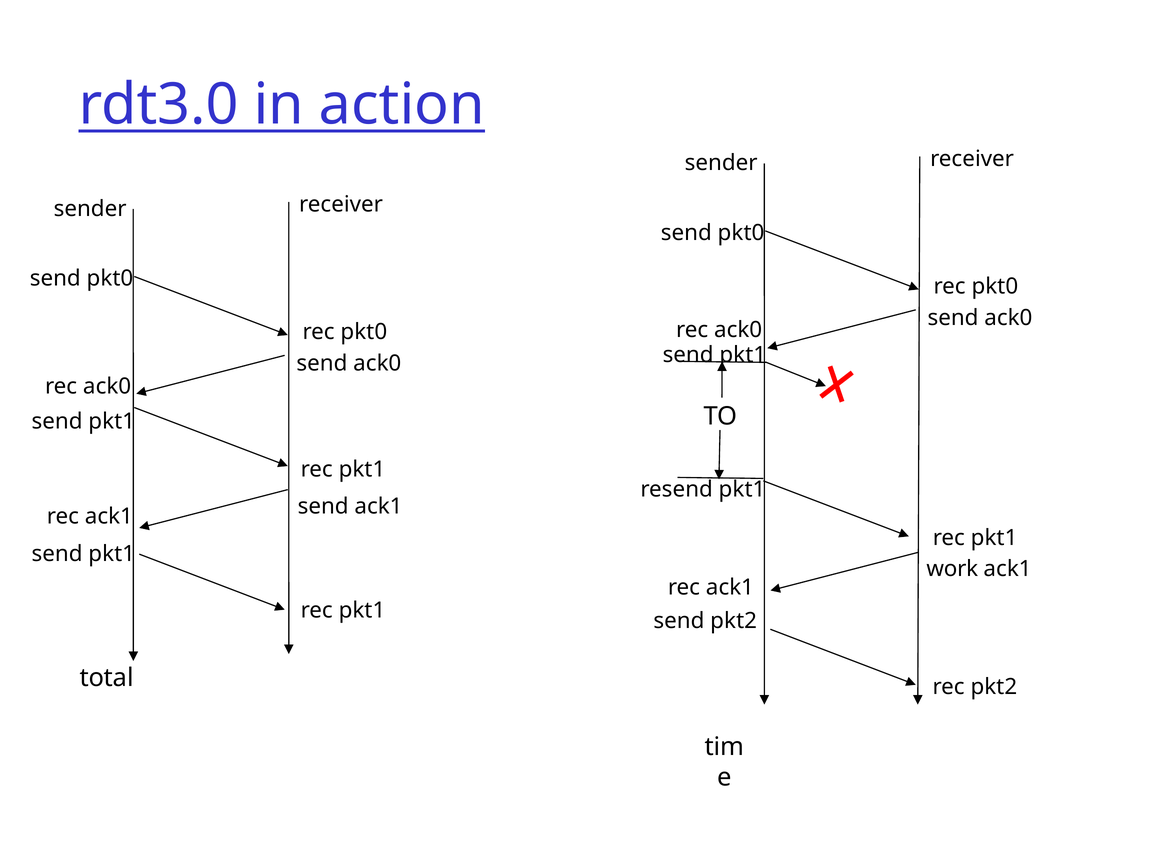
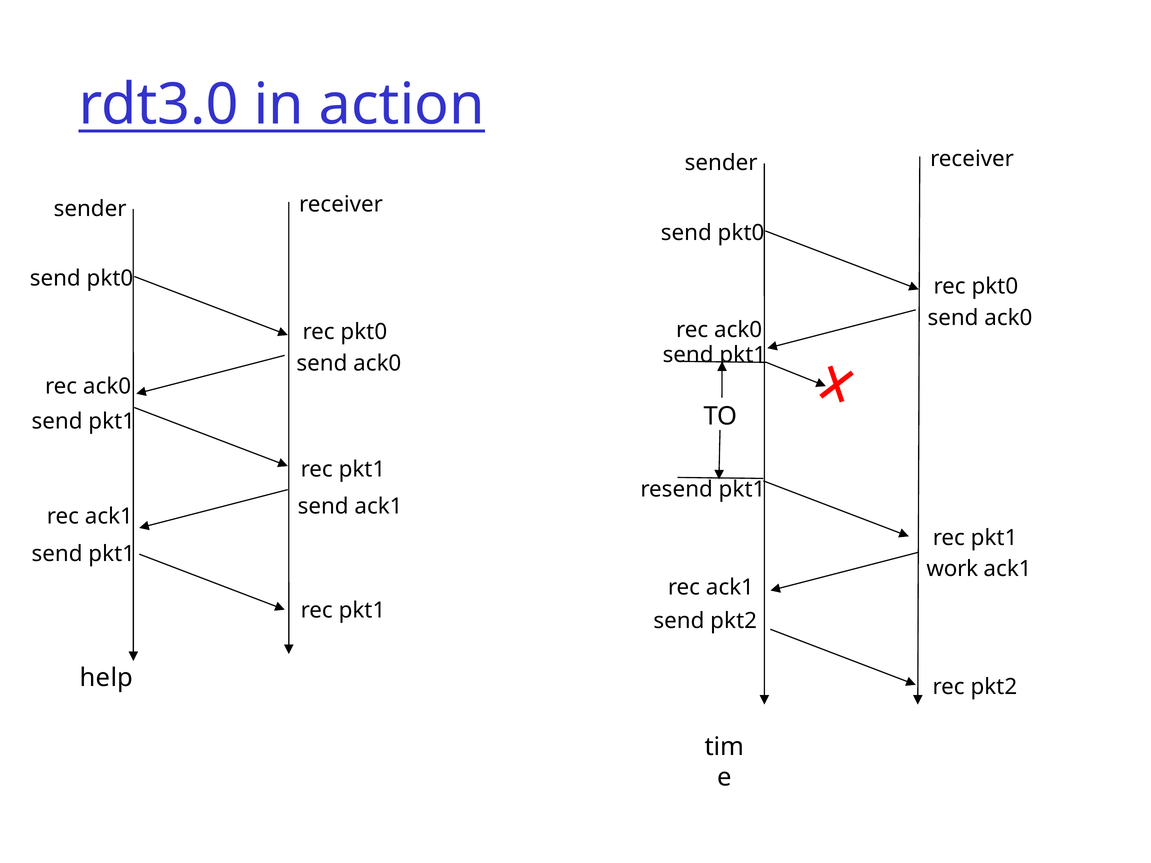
total: total -> help (106, 678)
